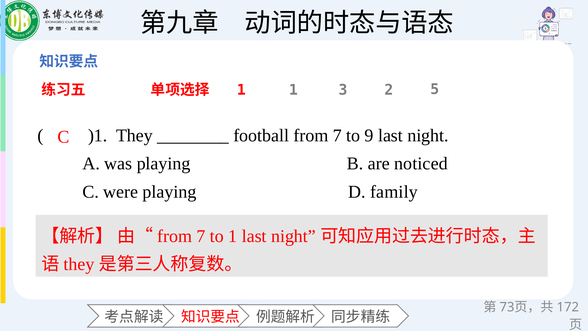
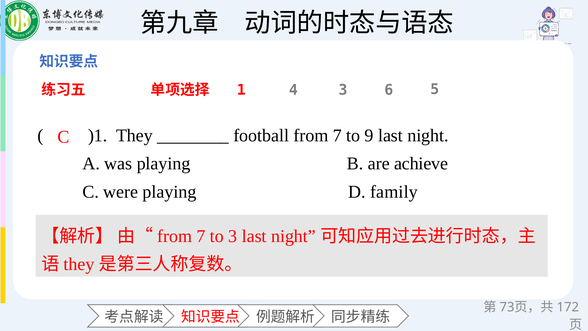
1 1: 1 -> 4 (293, 90)
2: 2 -> 6 (389, 90)
noticed: noticed -> achieve (421, 164)
to 1: 1 -> 3 (233, 236)
